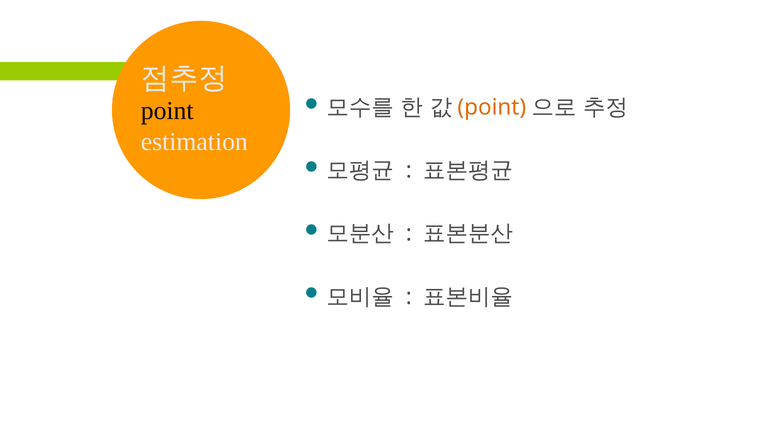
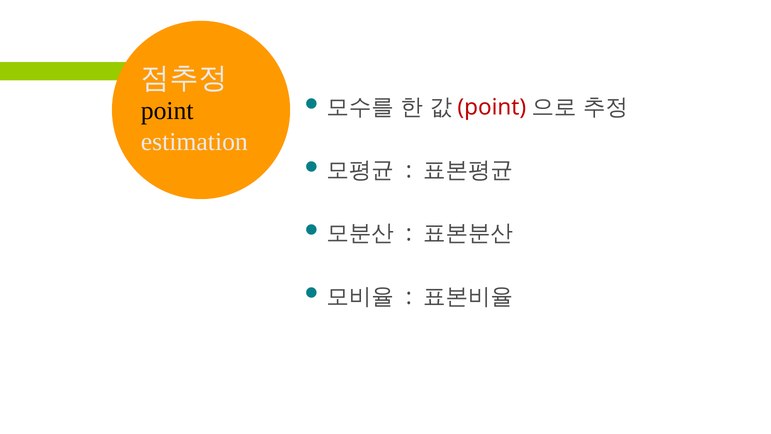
point colour: orange -> red (492, 107)
